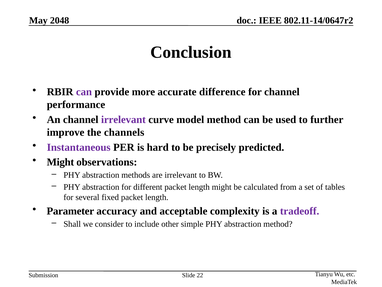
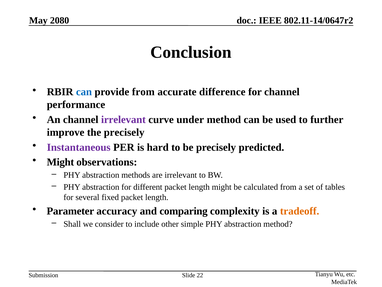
2048: 2048 -> 2080 (60, 20)
can colour: purple -> blue (84, 92)
provide more: more -> from (143, 92)
model: model -> under (190, 119)
the channels: channels -> precisely (124, 132)
acceptable: acceptable -> comparing (184, 211)
tradeoff colour: purple -> orange (300, 211)
